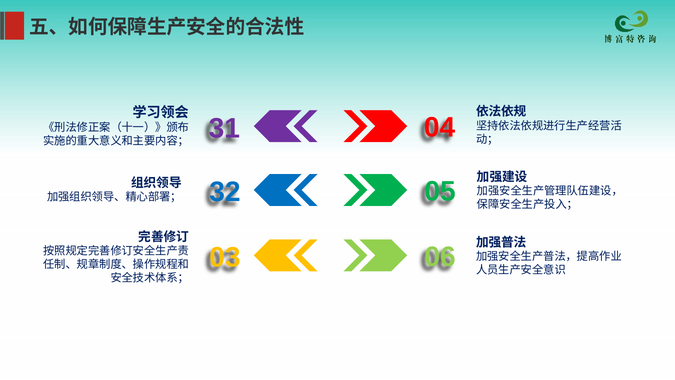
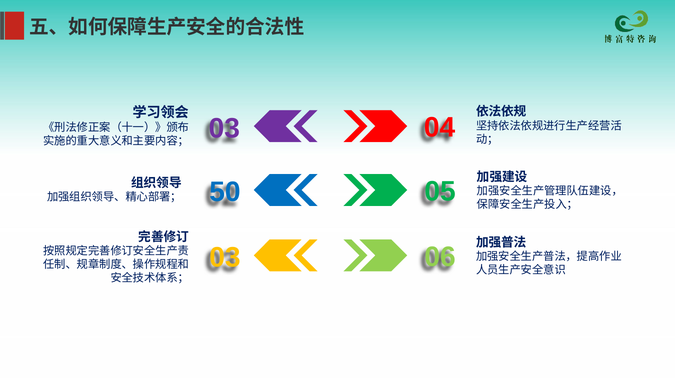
31: 31 -> 03 (224, 128)
32: 32 -> 50 (225, 192)
